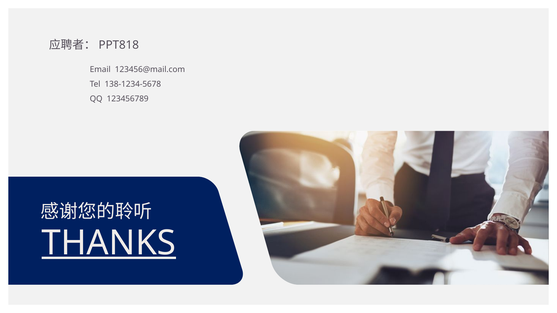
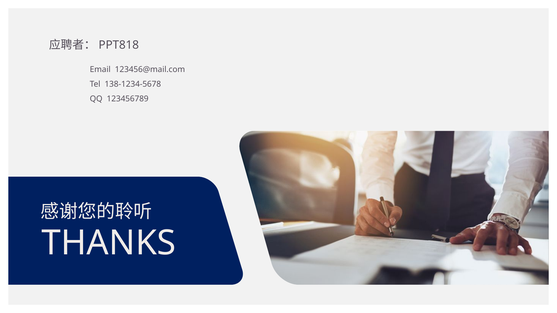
THANKS underline: present -> none (109, 243)
